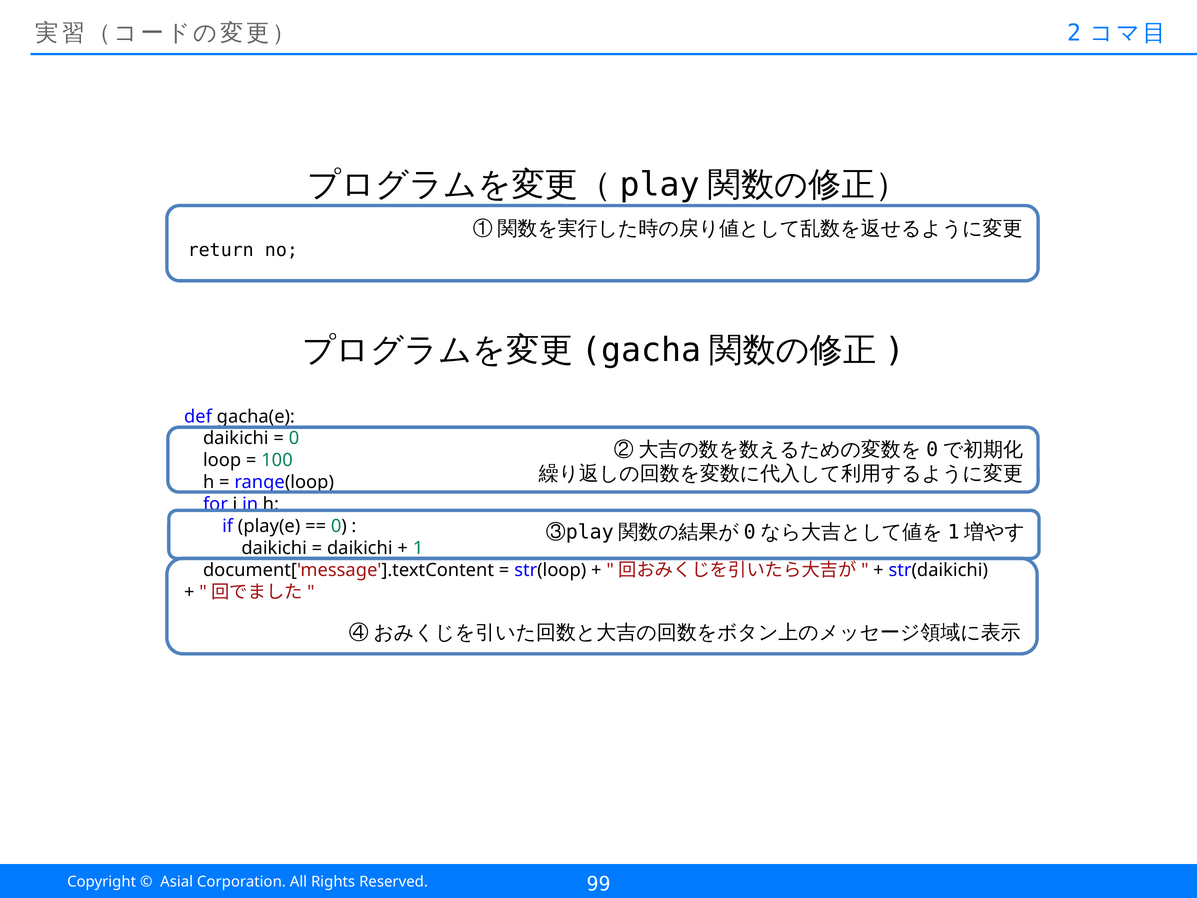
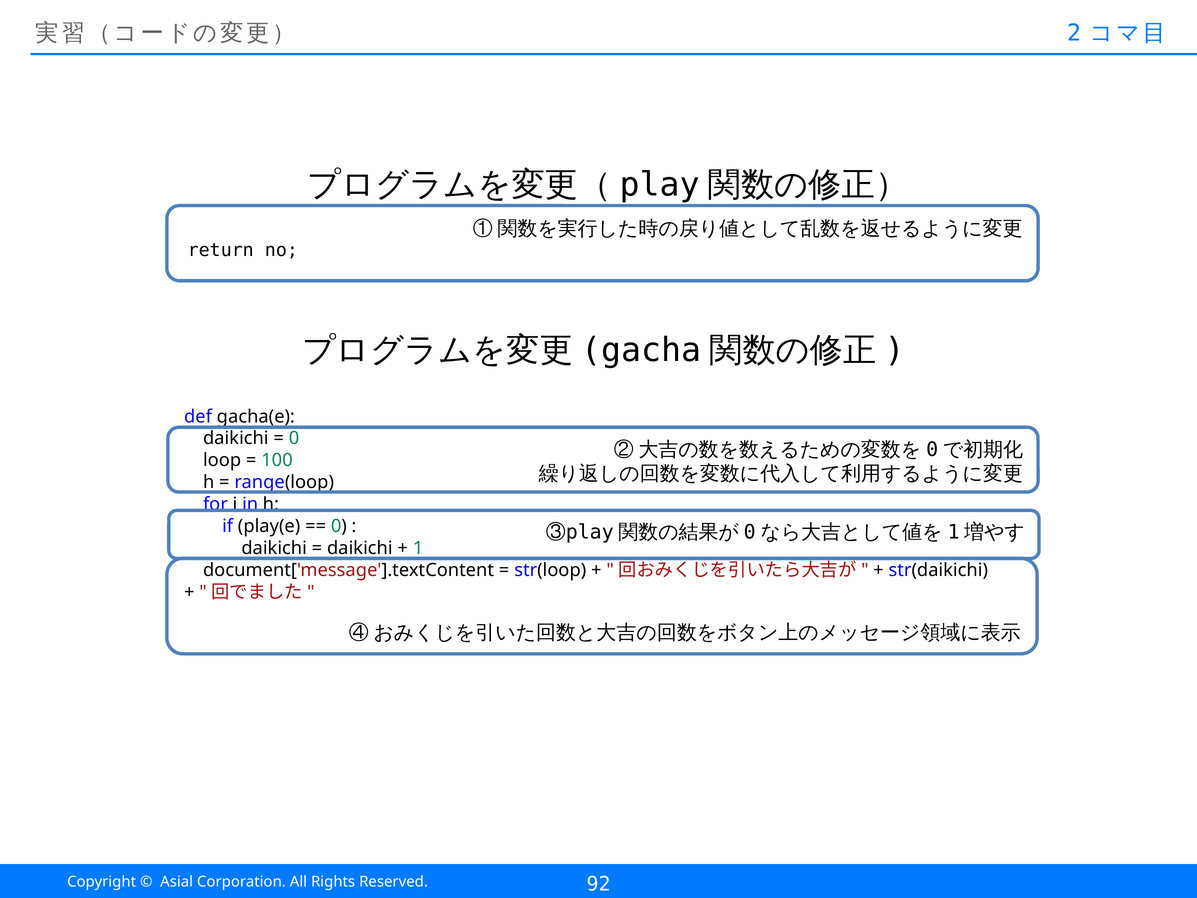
99: 99 -> 92 (599, 884)
